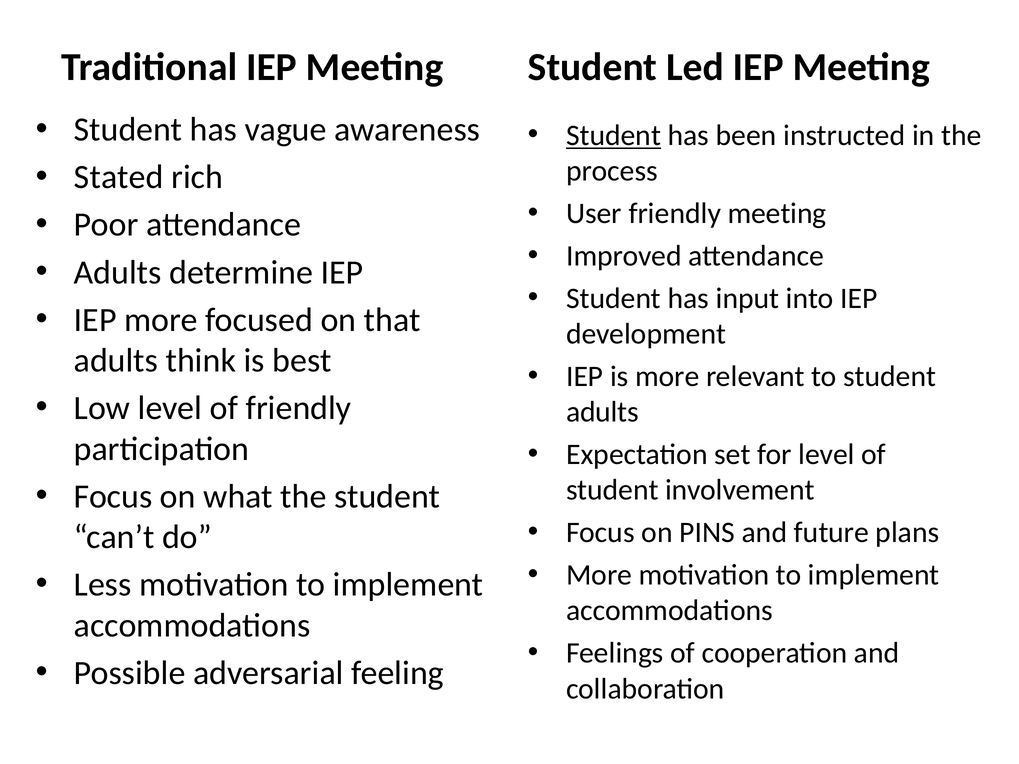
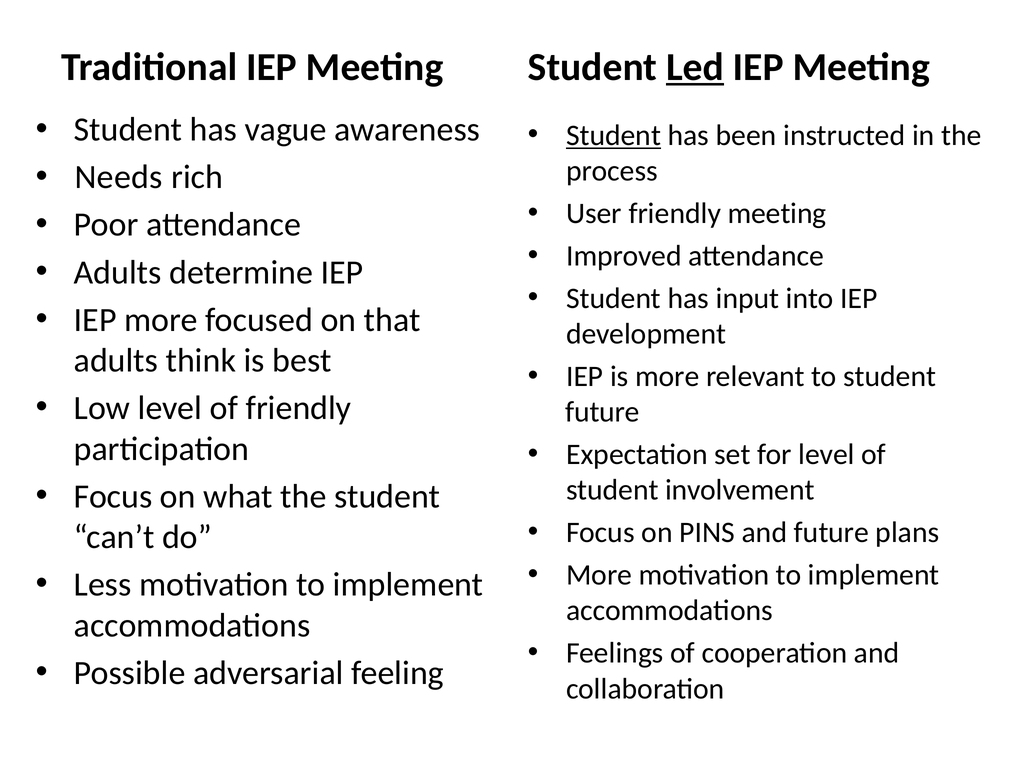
Led underline: none -> present (695, 67)
Stated: Stated -> Needs (119, 177)
adults: adults -> future (602, 412)
